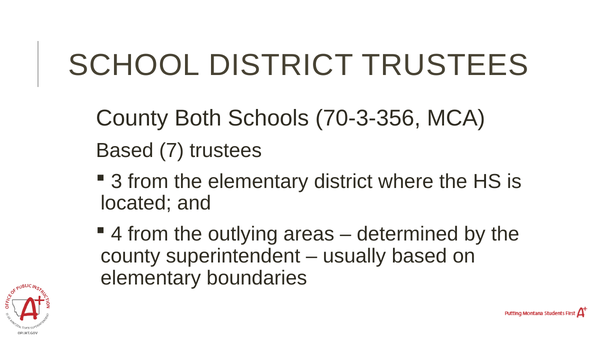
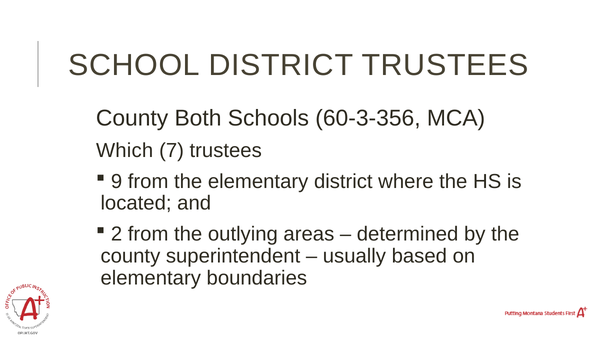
70-3-356: 70-3-356 -> 60-3-356 (368, 119)
Based: Based -> Which (125, 151)
3: 3 -> 9 (117, 182)
4: 4 -> 2 (117, 234)
